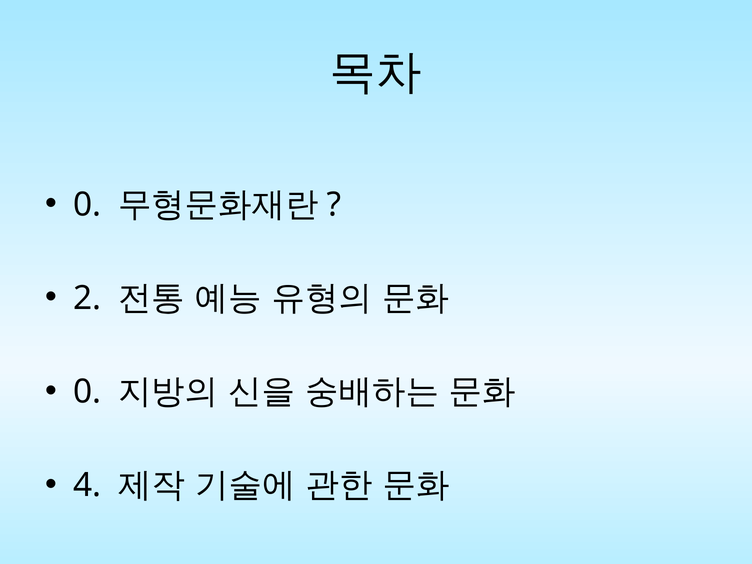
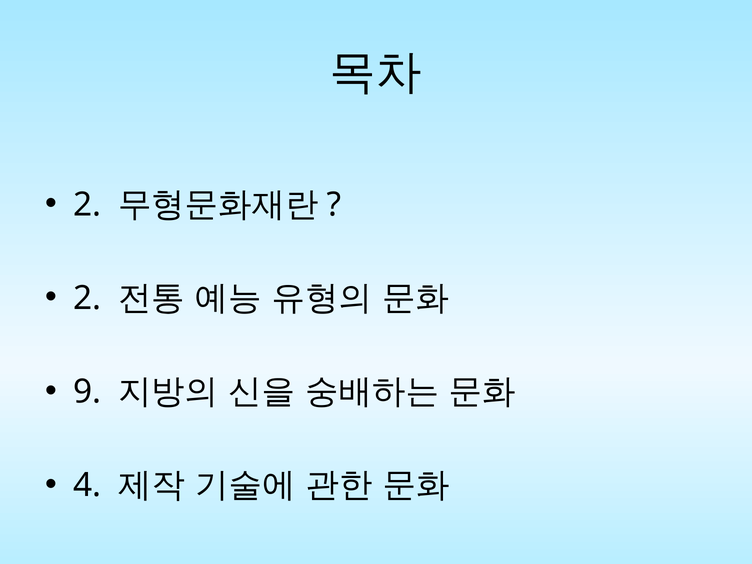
0: 0 -> 2 (87, 205)
0: 0 -> 9 (87, 392)
